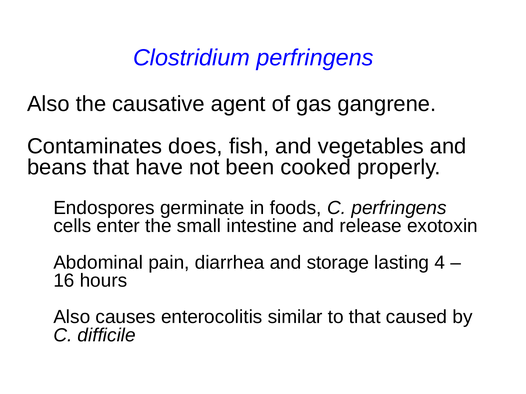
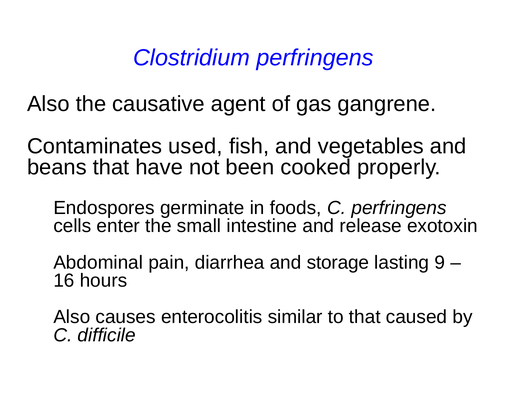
does: does -> used (195, 146)
4: 4 -> 9 (440, 263)
